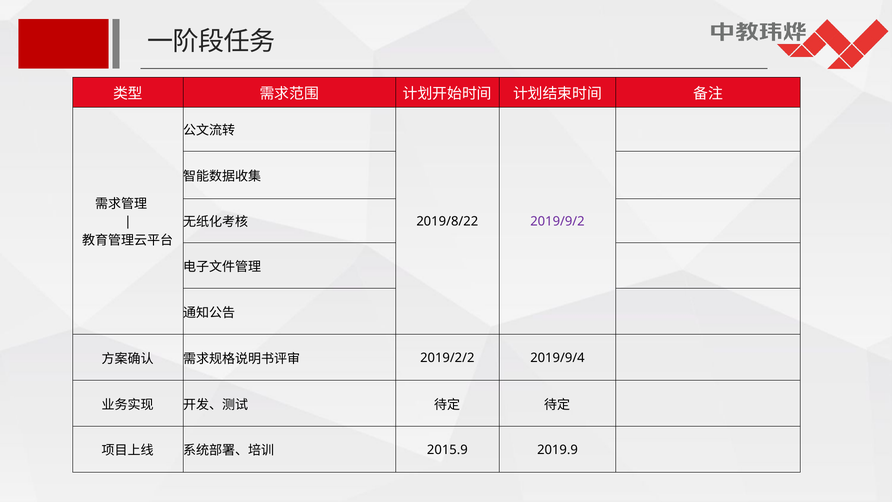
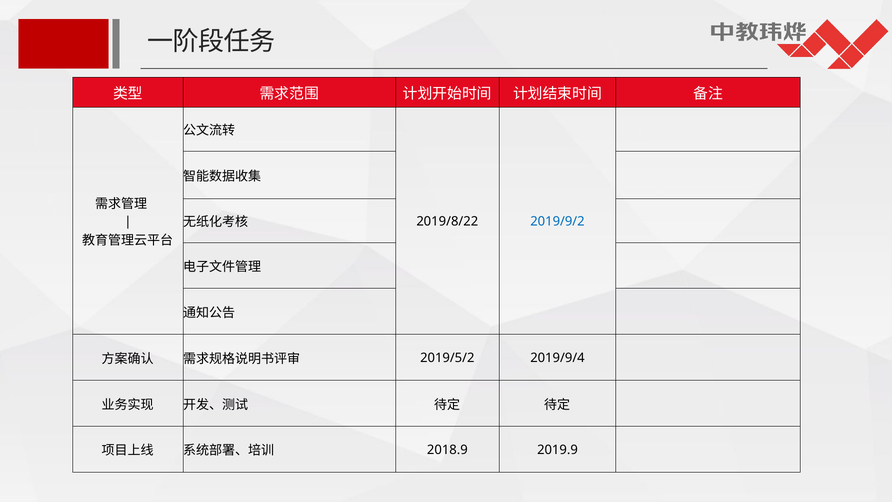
2019/9/2 colour: purple -> blue (557, 221)
2019/2/2: 2019/2/2 -> 2019/5/2 (447, 358)
2015.9: 2015.9 -> 2018.9 (447, 450)
